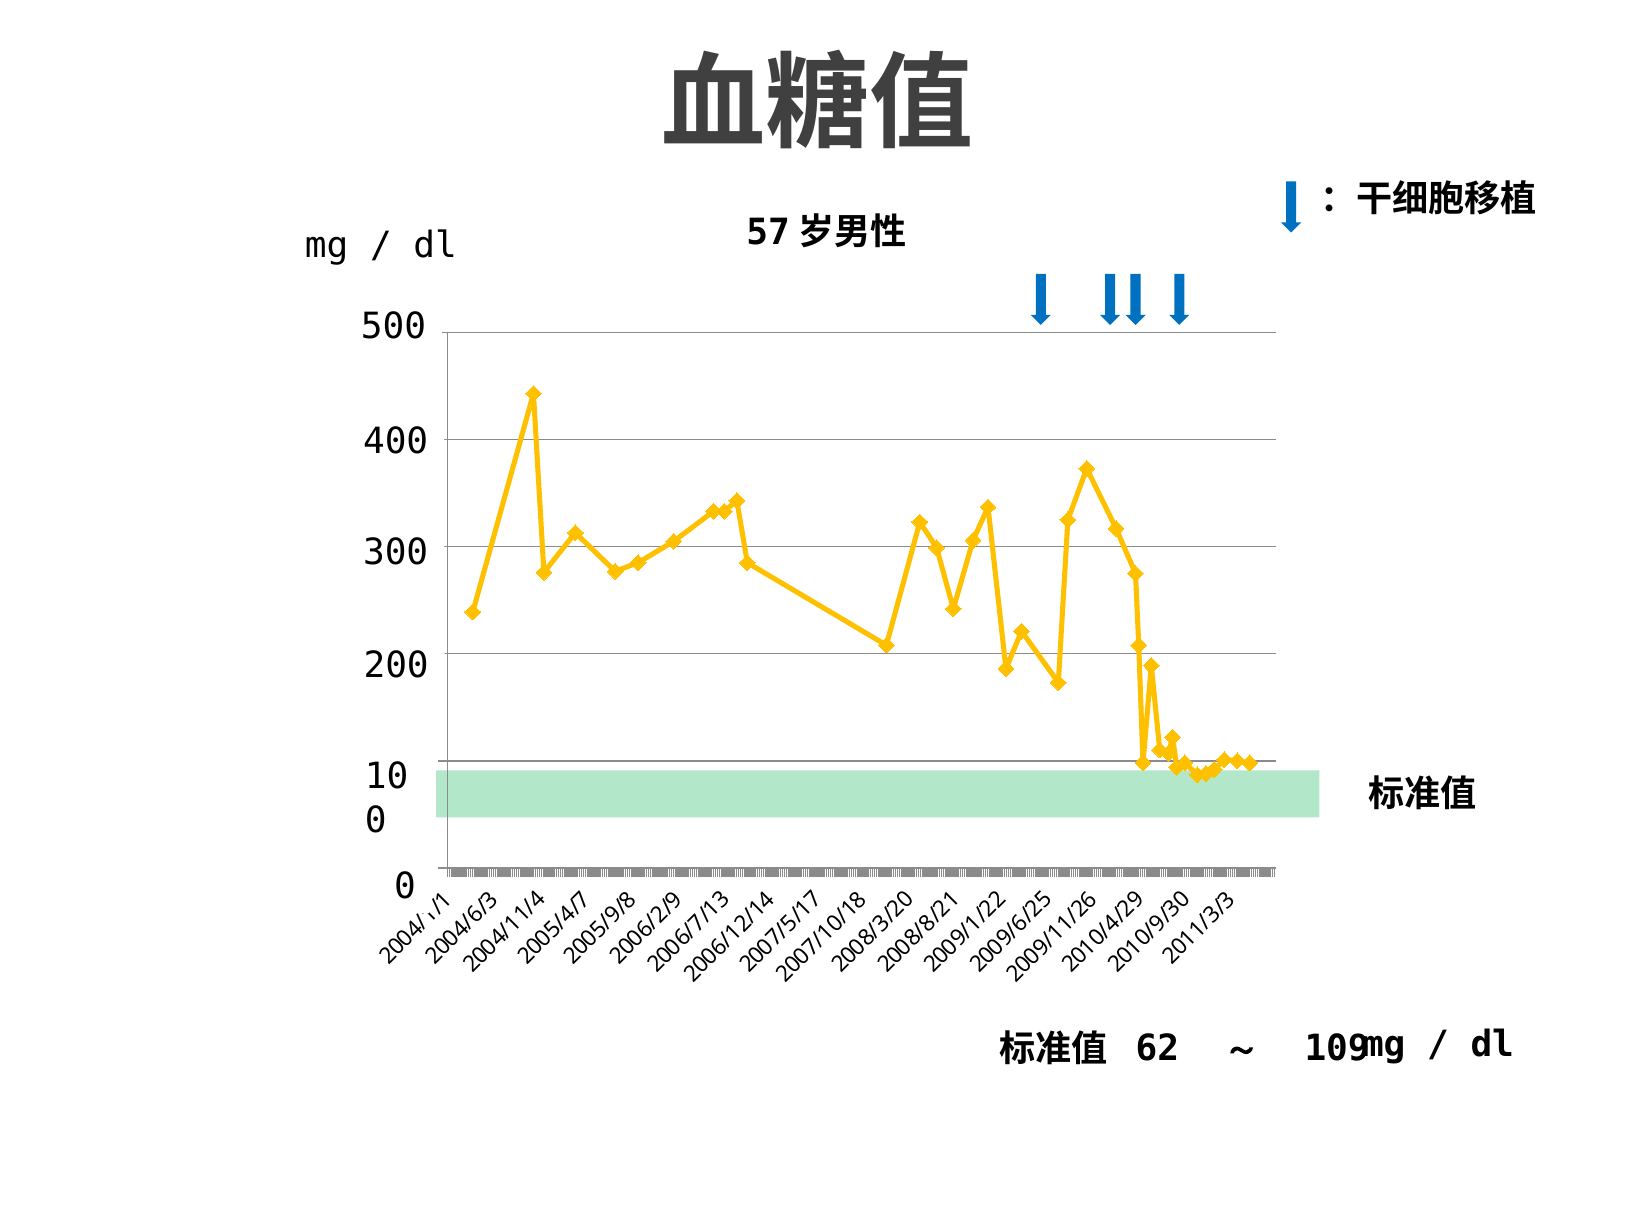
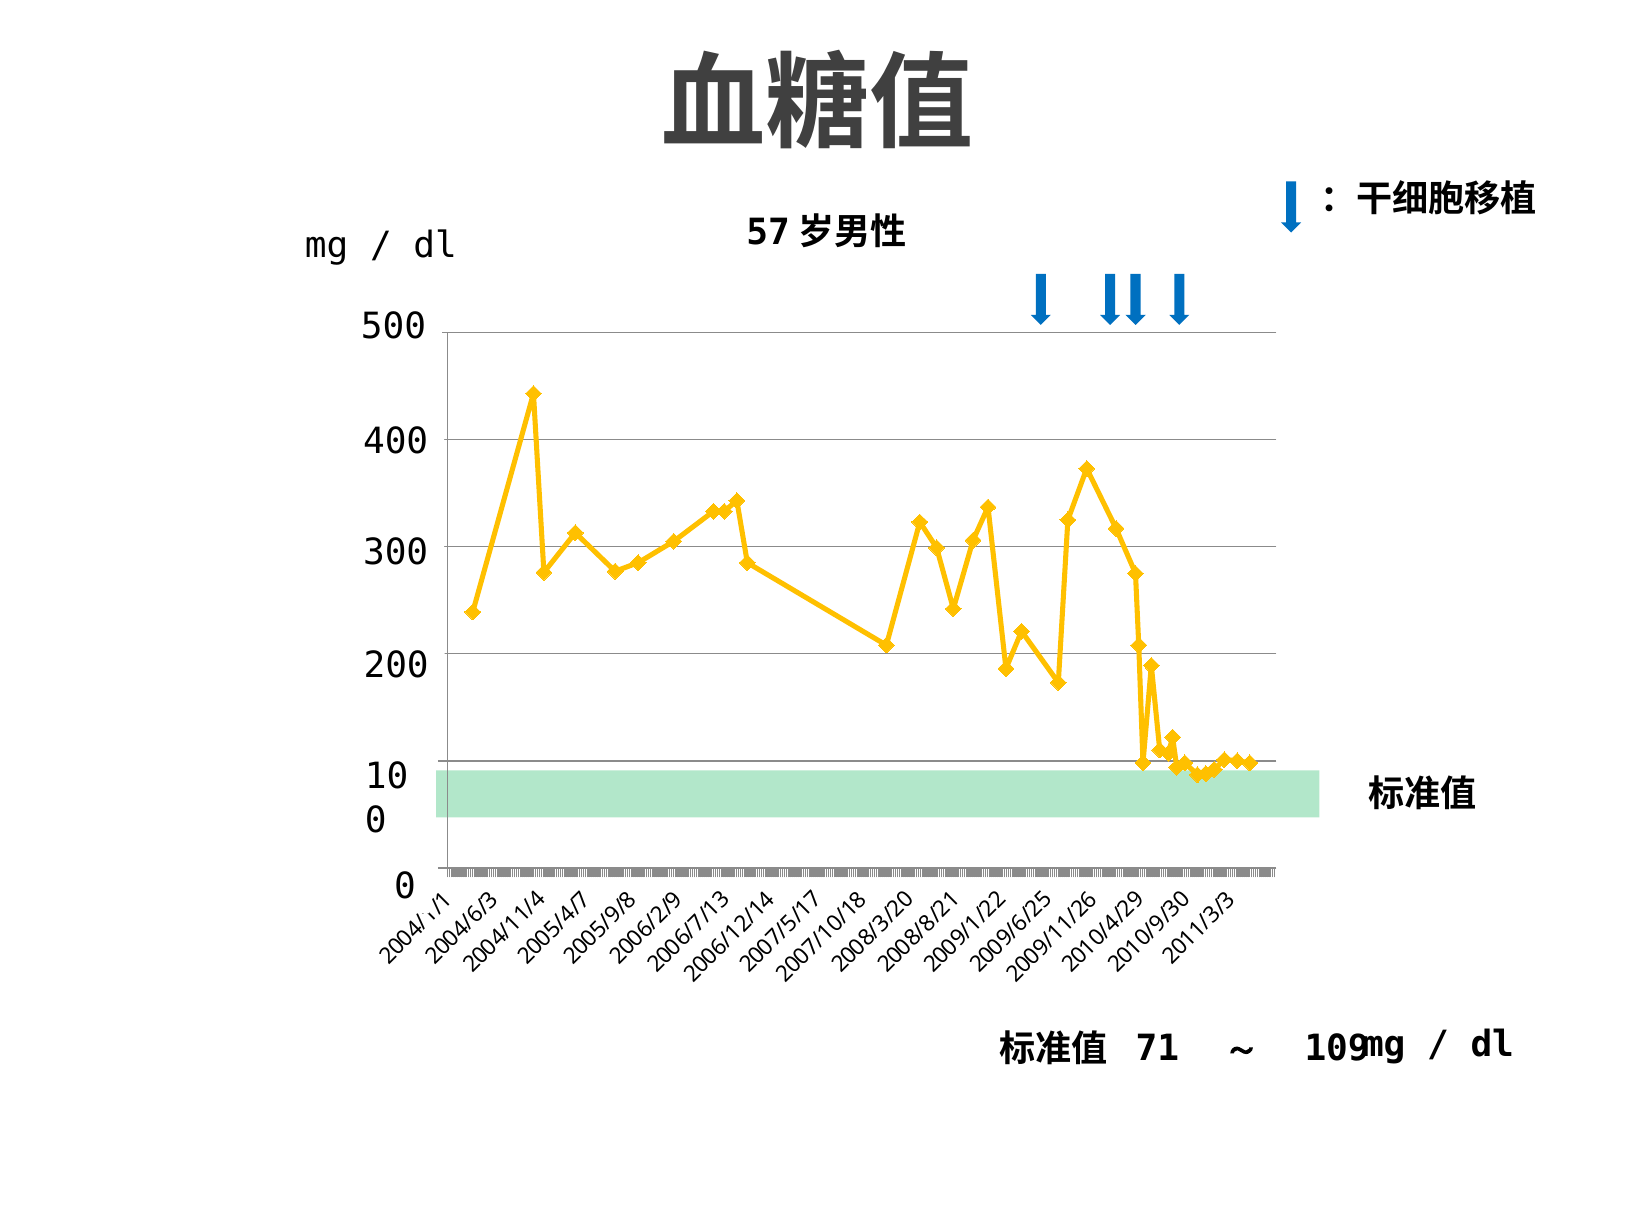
62: 62 -> 71 (1157, 1049)
